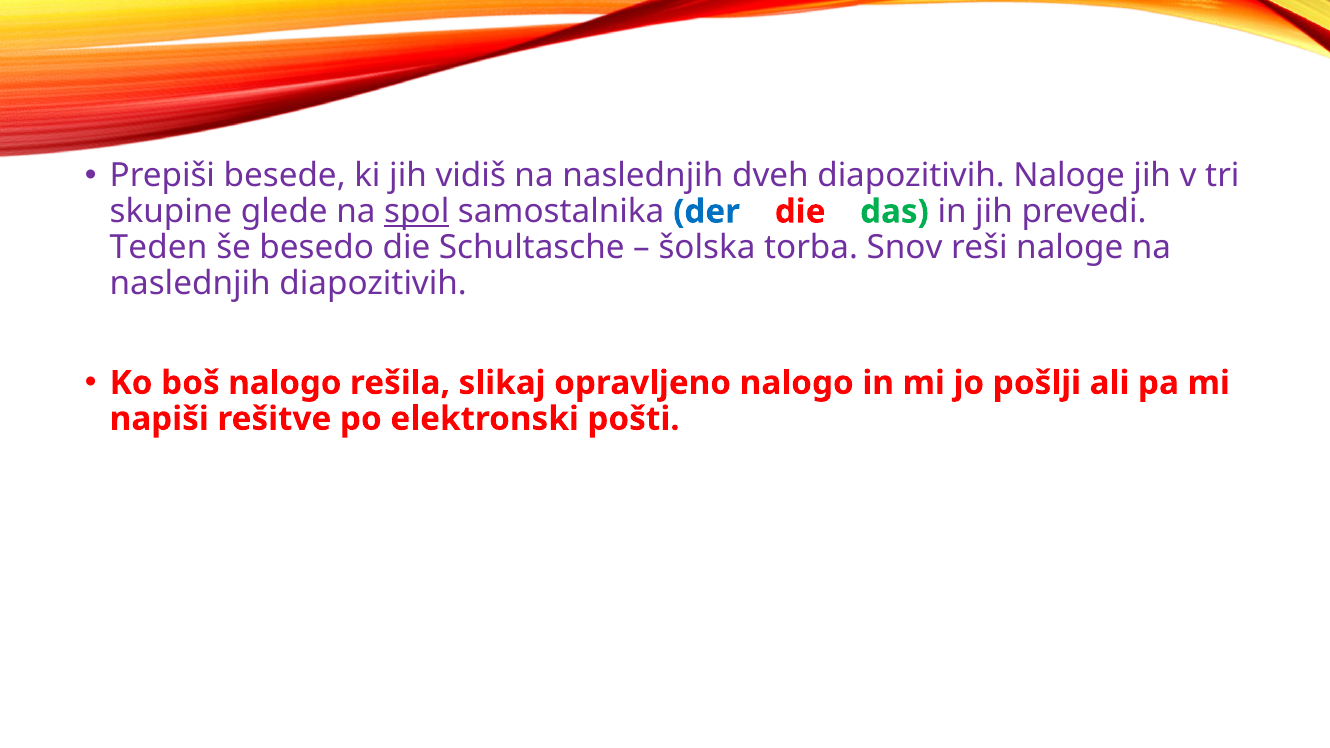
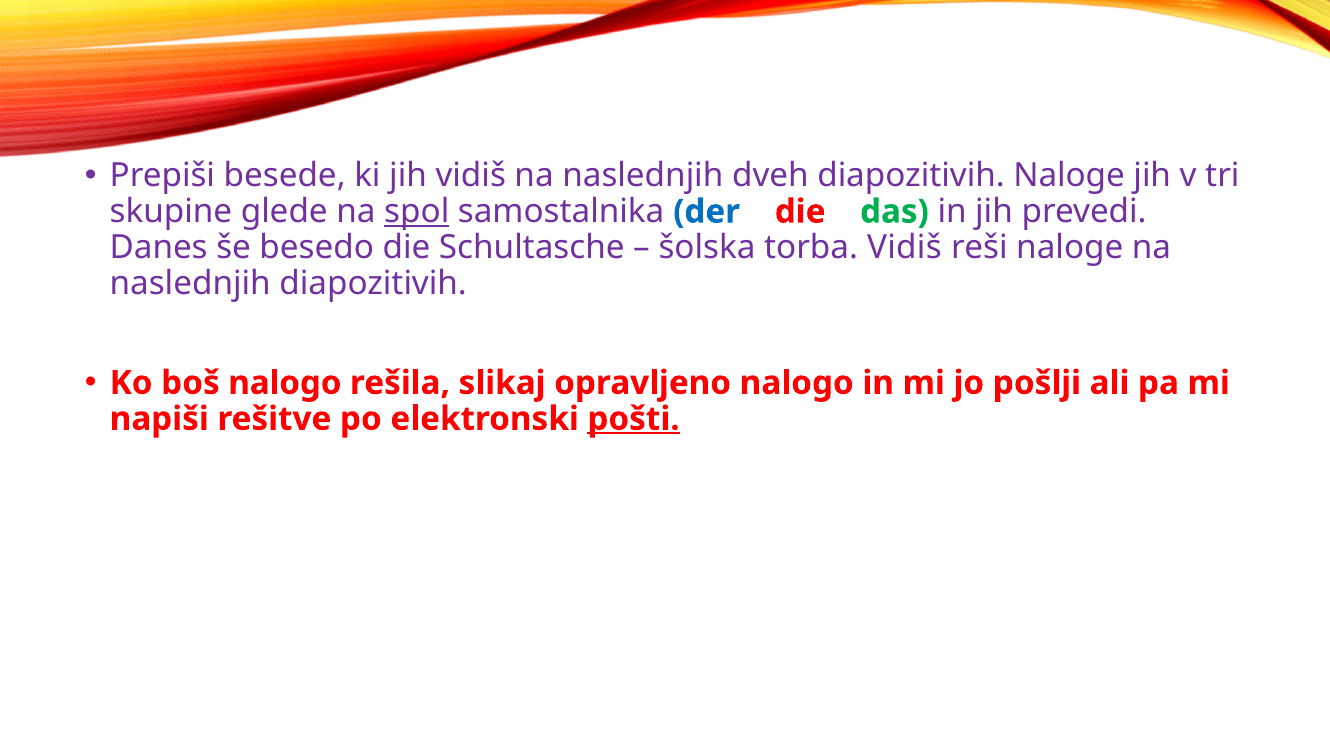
Teden: Teden -> Danes (159, 248)
torba Snov: Snov -> Vidiš (904, 248)
pošti underline: none -> present (633, 419)
